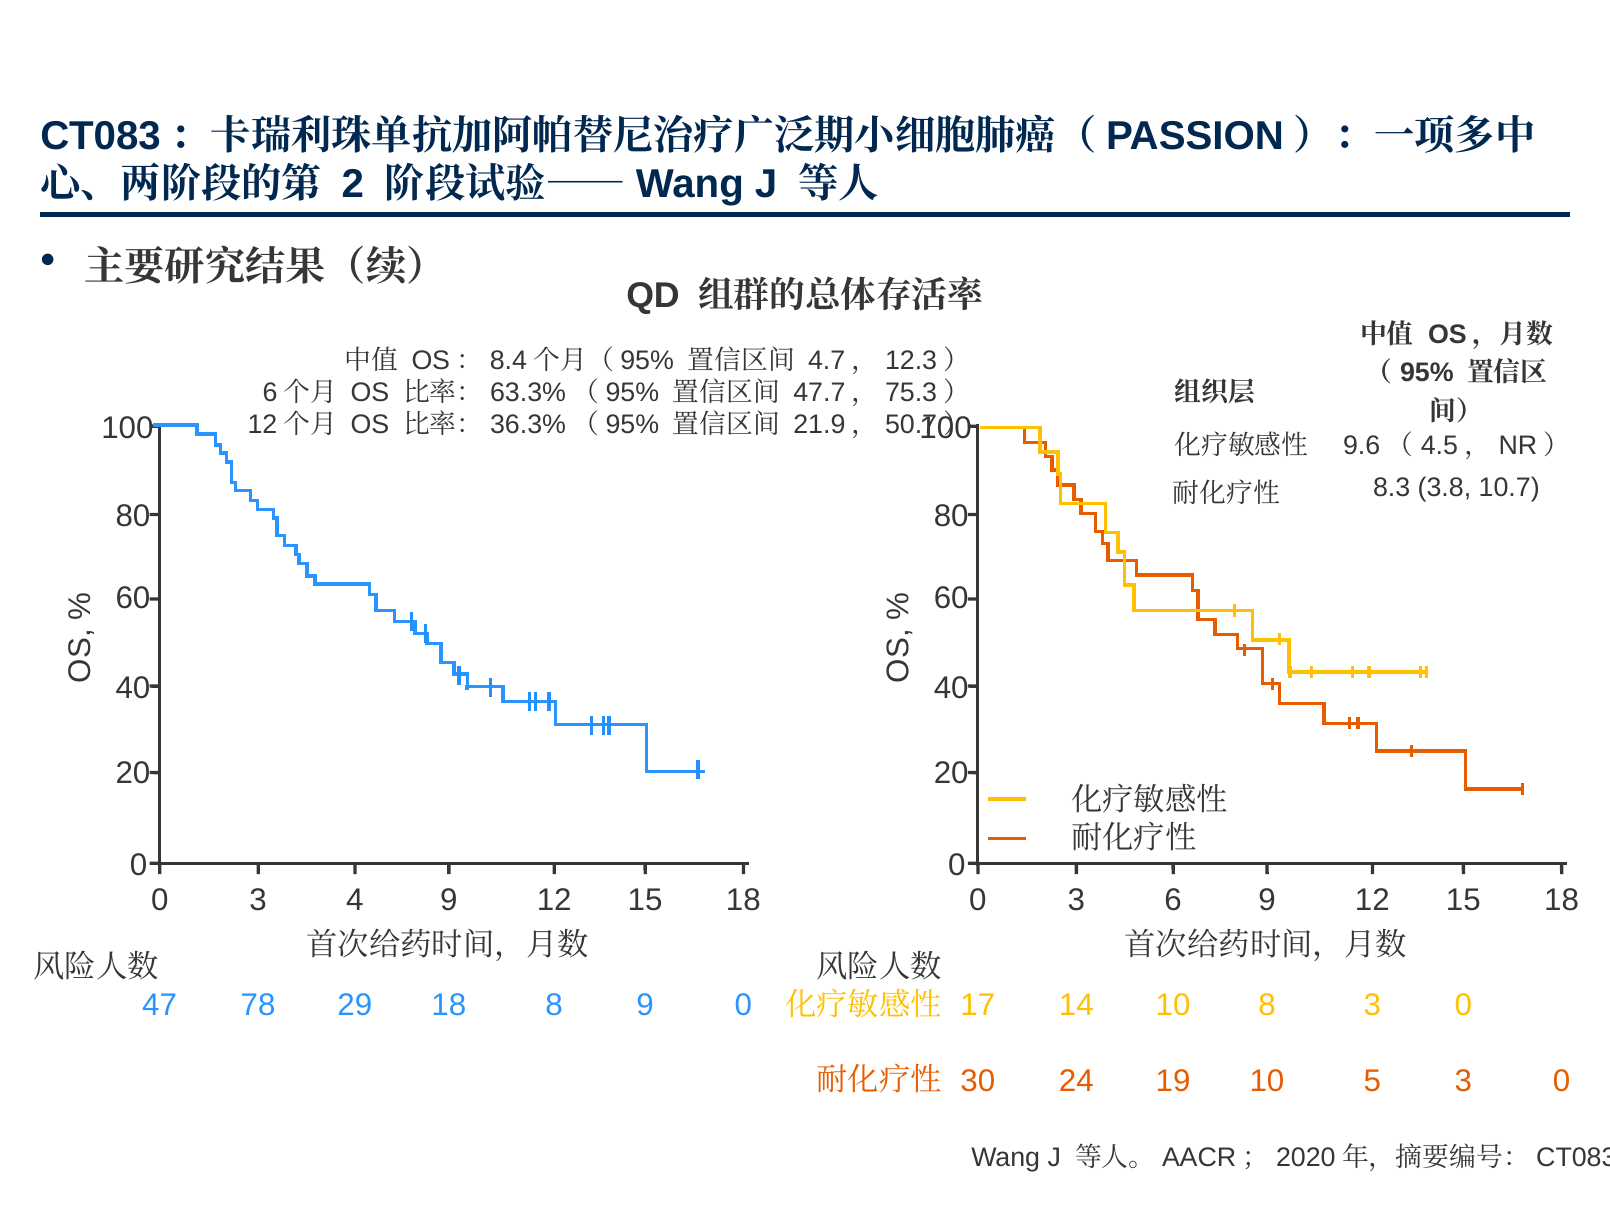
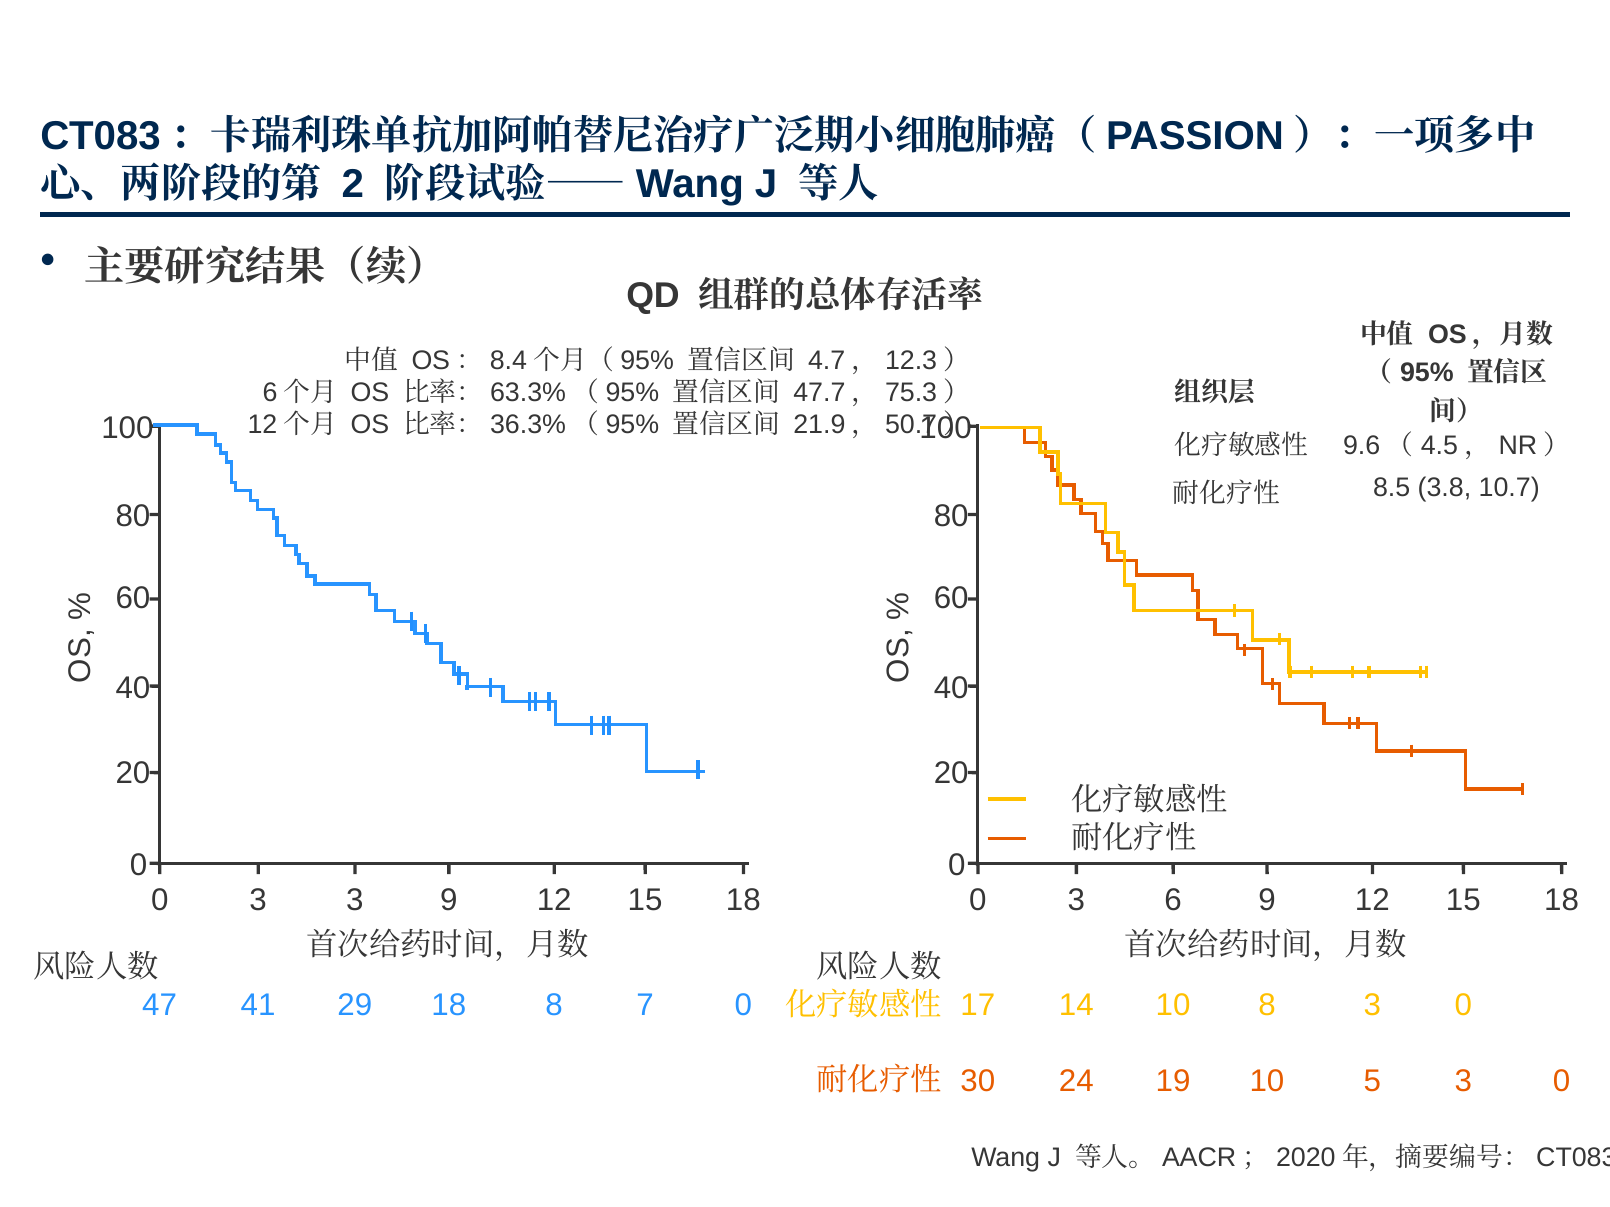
8.3: 8.3 -> 8.5 (1392, 488)
3 4: 4 -> 3 (355, 900)
78: 78 -> 41 (258, 1005)
8 9: 9 -> 7 (645, 1005)
